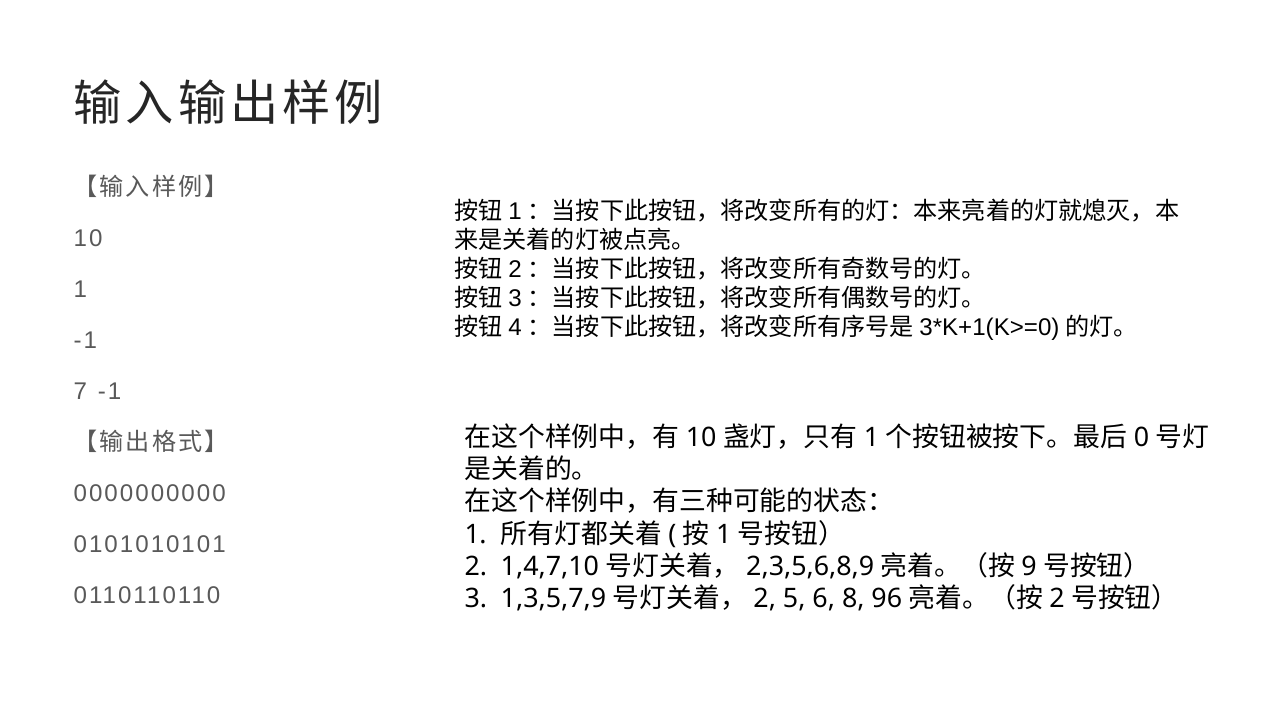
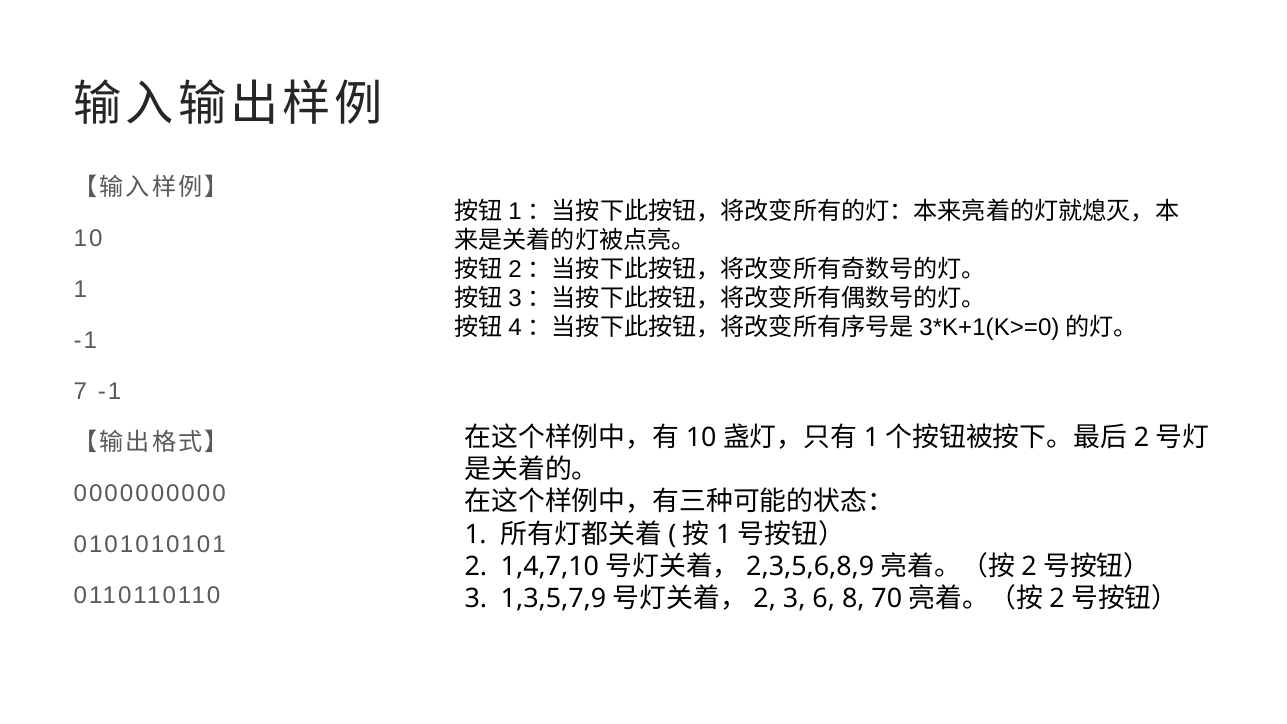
0: 0 -> 2 (1141, 438)
9: 9 -> 2 (1029, 566)
5: 5 -> 3 (794, 599)
96: 96 -> 70 (887, 599)
